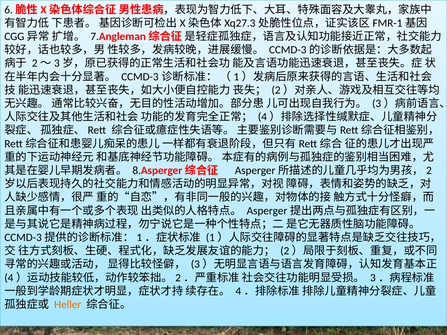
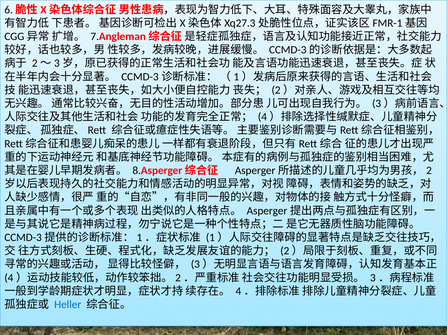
Heller colour: orange -> blue (68, 305)
